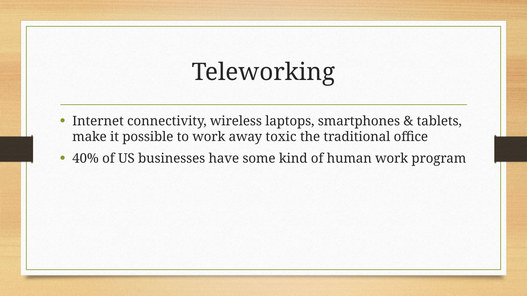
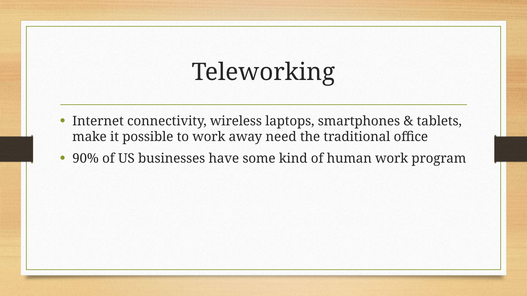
toxic: toxic -> need (281, 137)
40%: 40% -> 90% (86, 159)
